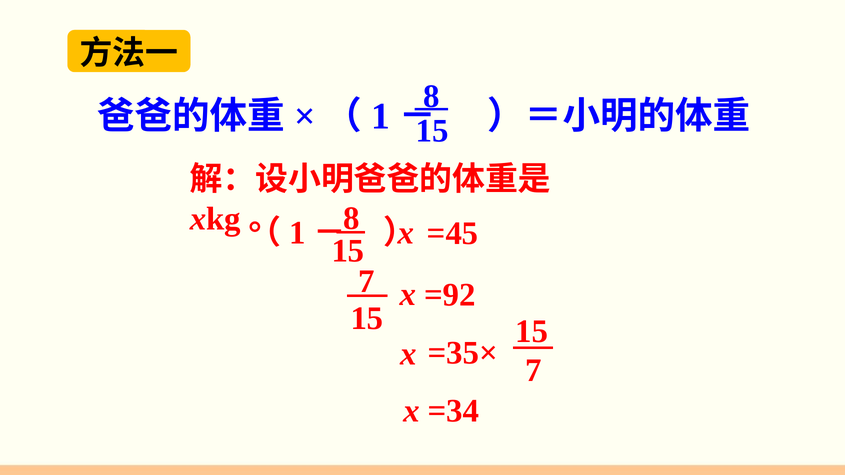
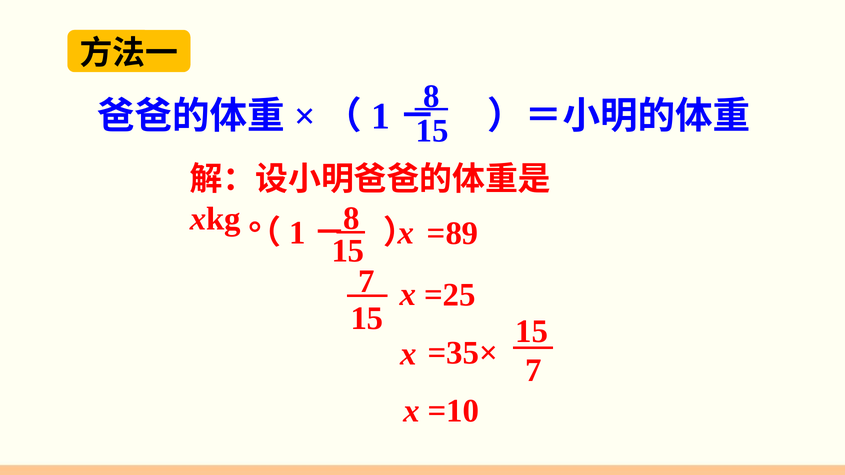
=45: =45 -> =89 (453, 233)
=92: =92 -> =25 (450, 295)
=34: =34 -> =10 (454, 411)
